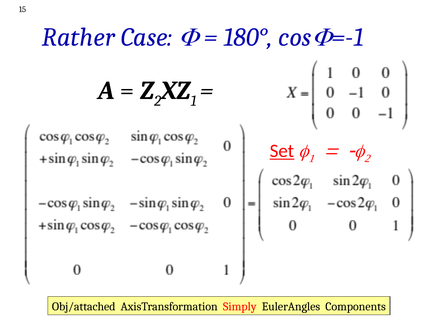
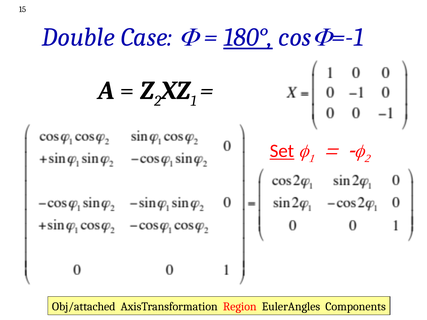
Rather: Rather -> Double (78, 37)
180° underline: none -> present (248, 37)
Simply: Simply -> Region (240, 307)
